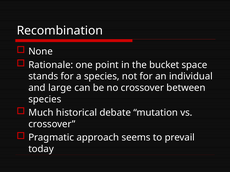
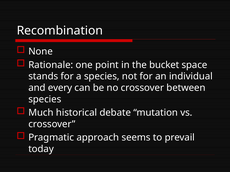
large: large -> every (60, 88)
